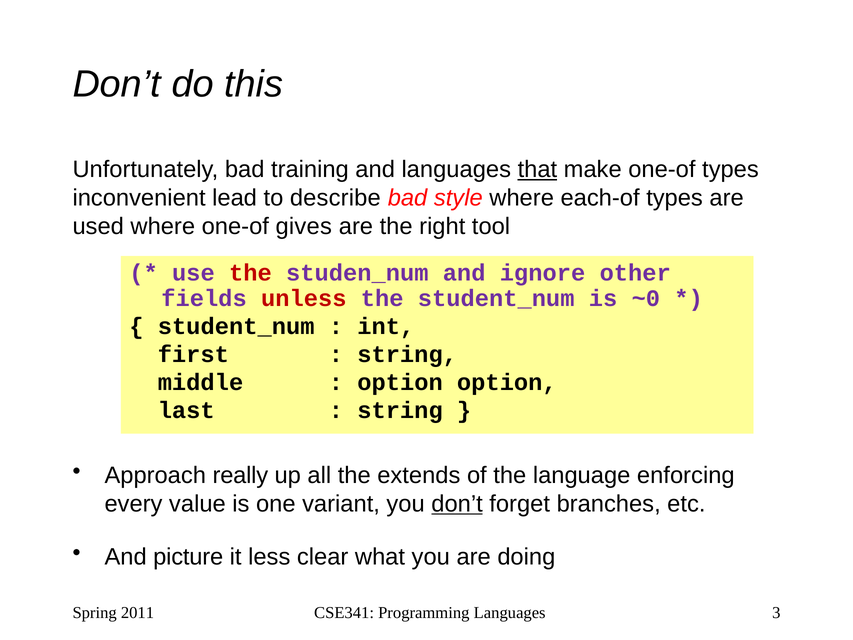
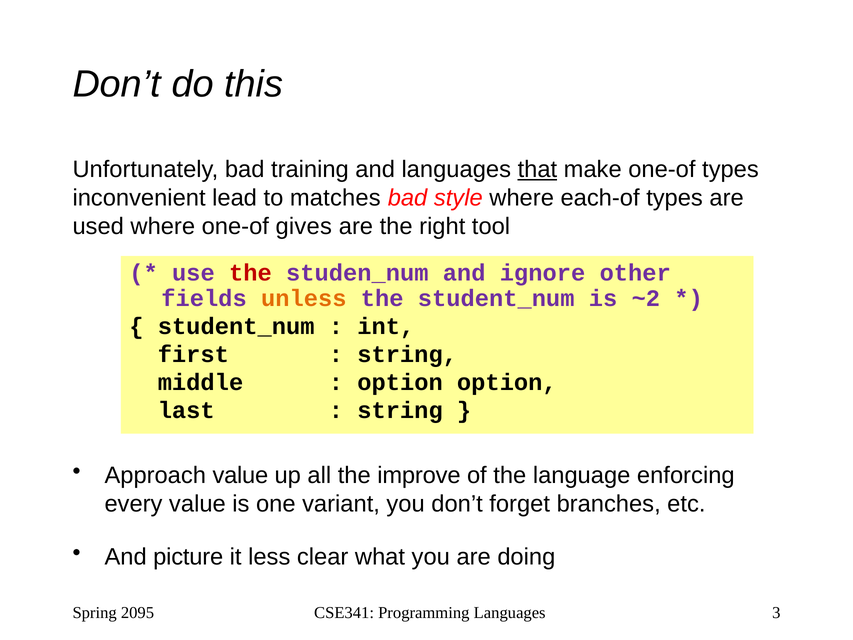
describe: describe -> matches (335, 198)
unless colour: red -> orange (304, 298)
~0: ~0 -> ~2 (646, 298)
Approach really: really -> value (240, 475)
extends: extends -> improve (419, 475)
don’t underline: present -> none (457, 504)
2011: 2011 -> 2095 (138, 612)
